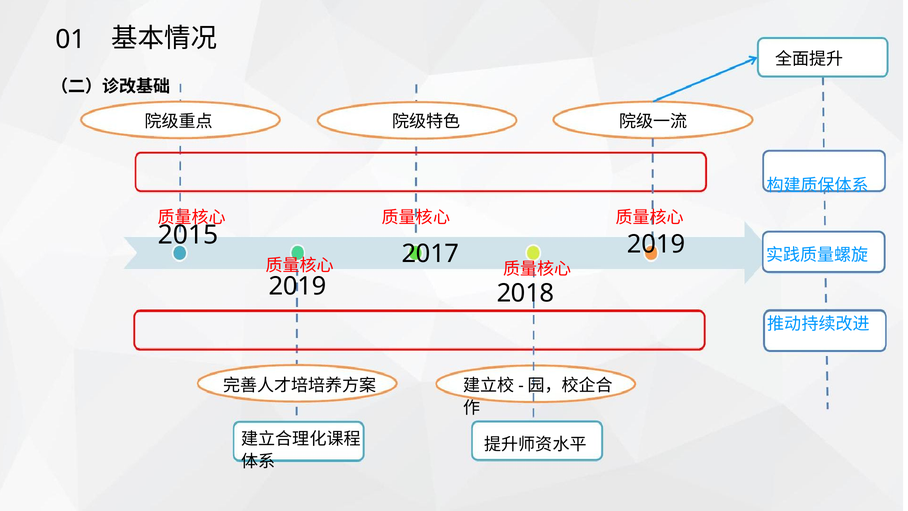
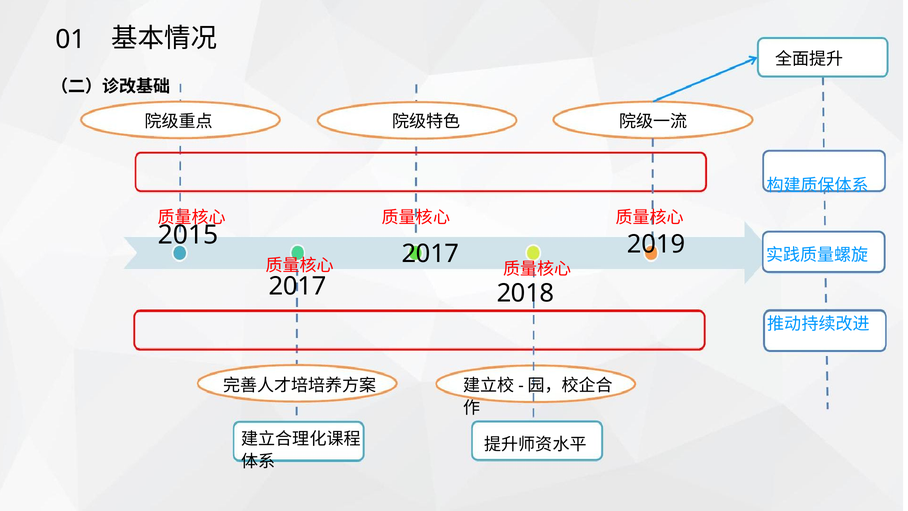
2019: 2019 -> 2017 (297, 286)
